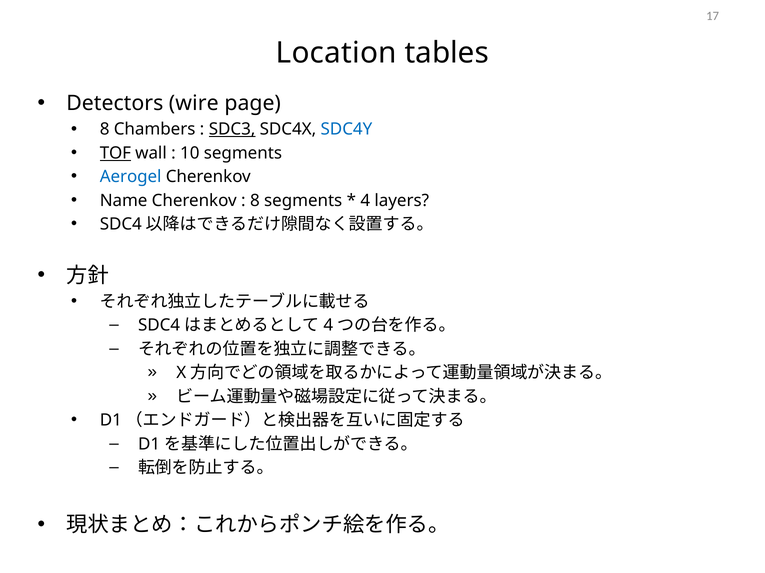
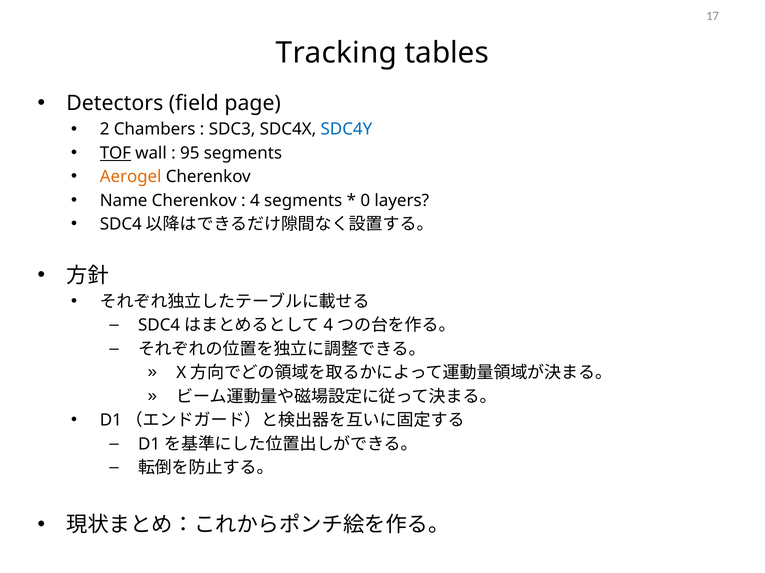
Location: Location -> Tracking (336, 53)
wire: wire -> field (194, 104)
8: 8 -> 2 (105, 130)
SDC3 underline: present -> none (232, 130)
10: 10 -> 95 (190, 153)
Aerogel colour: blue -> orange (131, 177)
8: 8 -> 4 (255, 201)
4: 4 -> 0 (365, 201)
